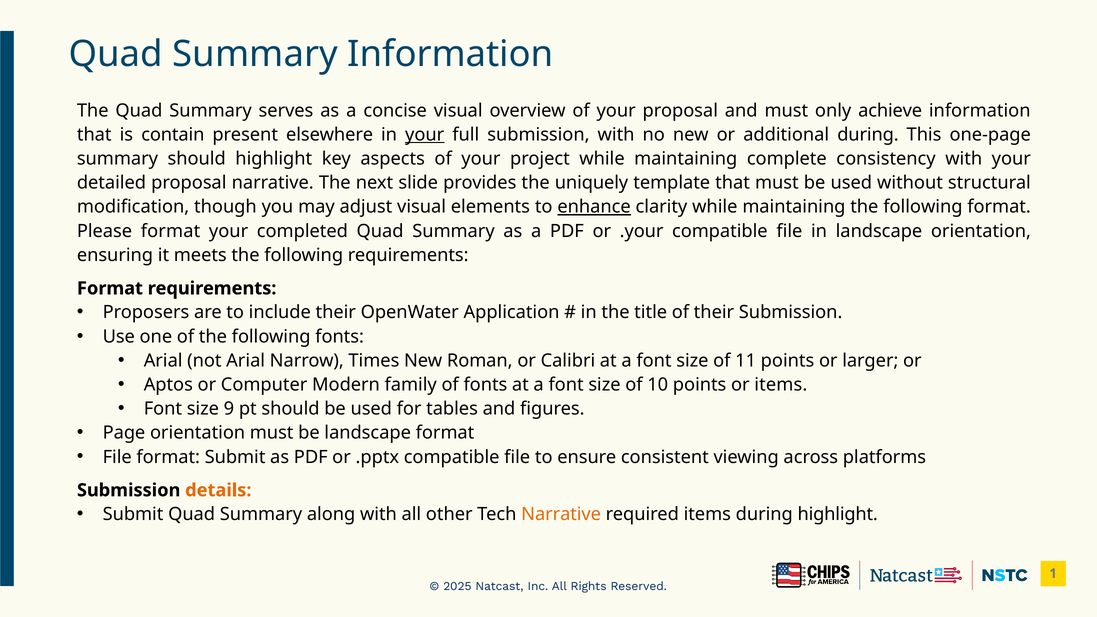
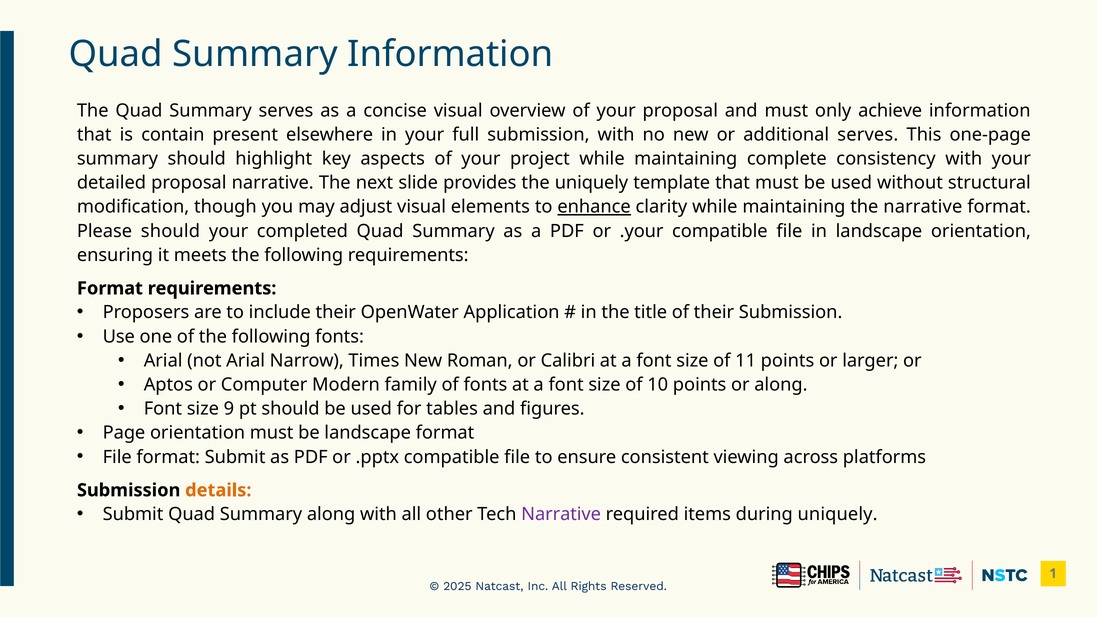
your underline: present -> none (425, 135)
additional during: during -> serves (868, 135)
maintaining the following: following -> narrative (923, 207)
Please format: format -> should (170, 231)
or items: items -> along (781, 385)
Narrative colour: orange -> purple (561, 514)
during highlight: highlight -> uniquely (838, 514)
